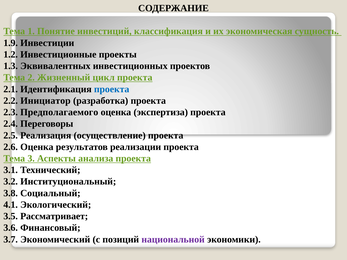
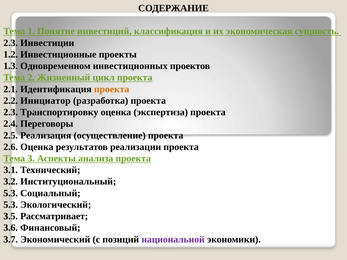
1.9: 1.9 -> 2.3 (11, 43)
Эквивалентных: Эквивалентных -> Одновременном (55, 66)
проекта colour: blue -> orange (112, 89)
Предполагаемого: Предполагаемого -> Транспортировку (59, 112)
3.8: 3.8 -> 5.3 (11, 193)
4.1: 4.1 -> 5.3 (11, 205)
